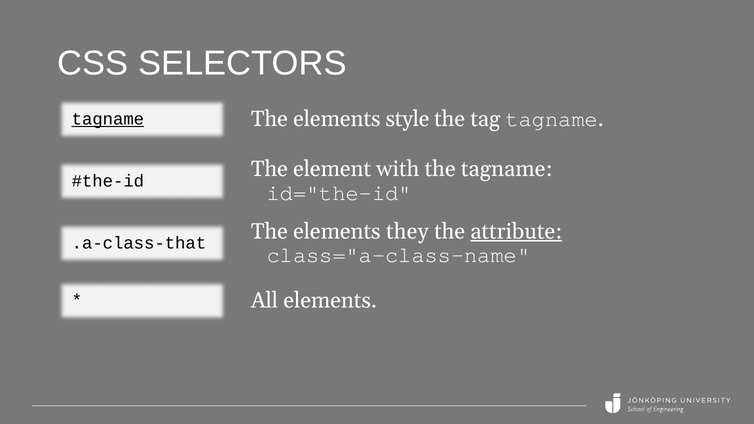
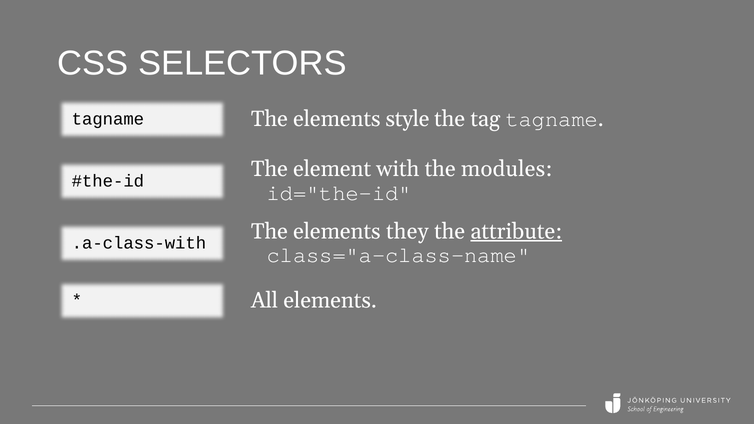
tagname underline: present -> none (108, 119)
the tagname: tagname -> modules (507, 169)
.a-class-that: .a-class-that -> .a-class-with (139, 243)
